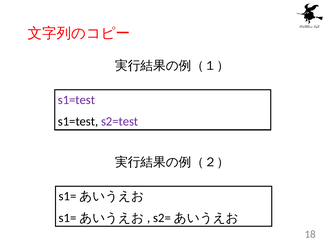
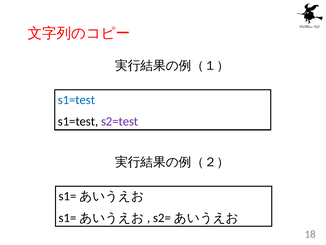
s1=test colour: purple -> blue (76, 100)
